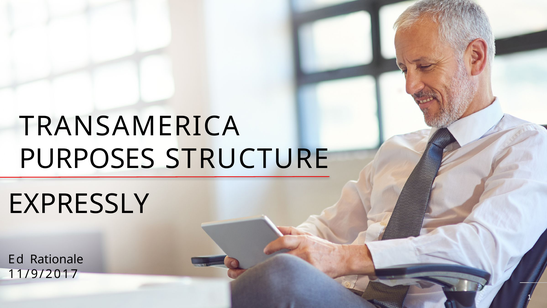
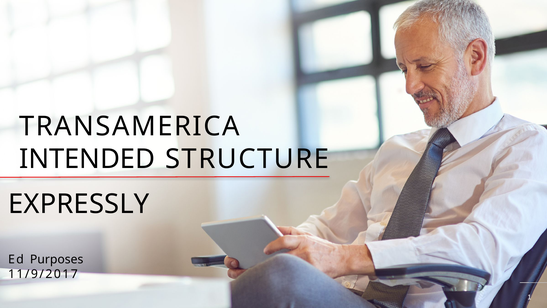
PURPOSES: PURPOSES -> INTENDED (87, 159)
Rationale: Rationale -> Purposes (57, 259)
